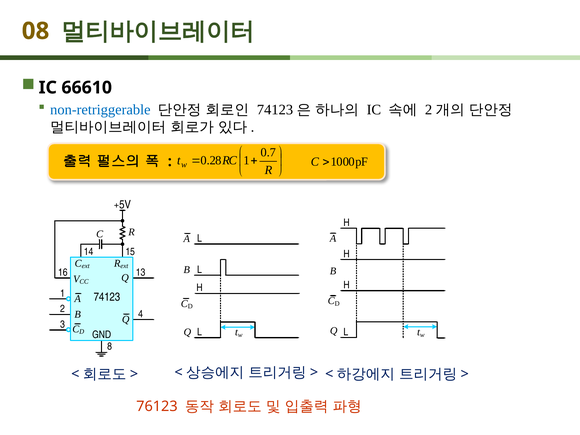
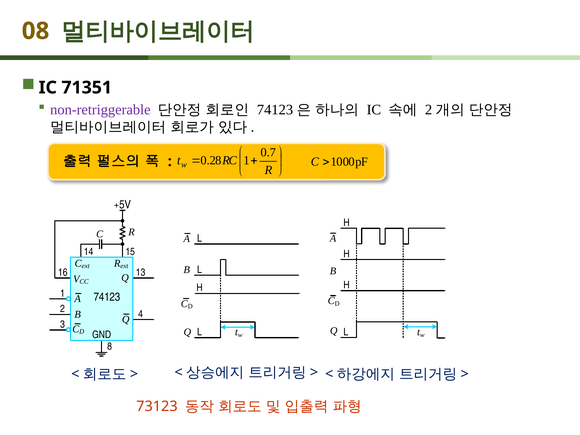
66610: 66610 -> 71351 (87, 88)
non-retriggerable colour: blue -> purple (100, 110)
76123: 76123 -> 73123 (157, 406)
